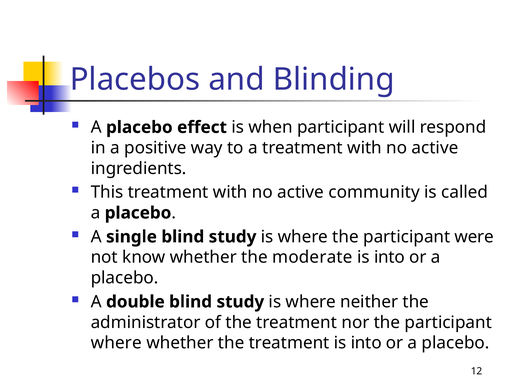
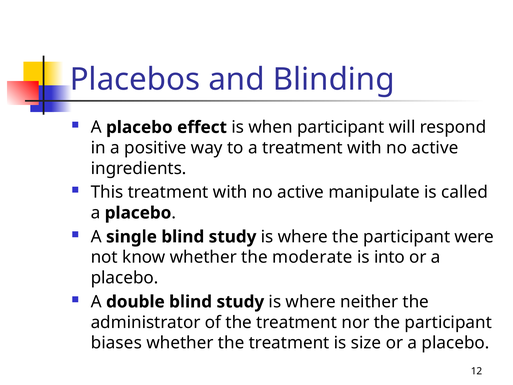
community: community -> manipulate (374, 192)
where: where -> biases (116, 343)
treatment is into: into -> size (366, 343)
